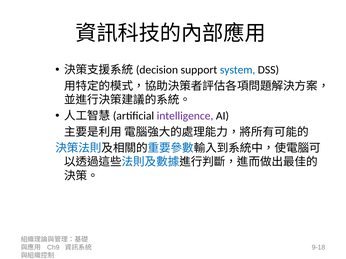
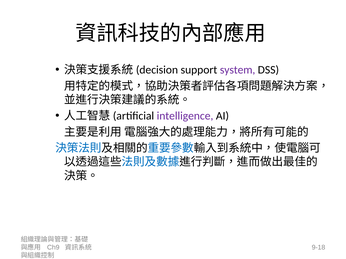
system colour: blue -> purple (238, 70)
